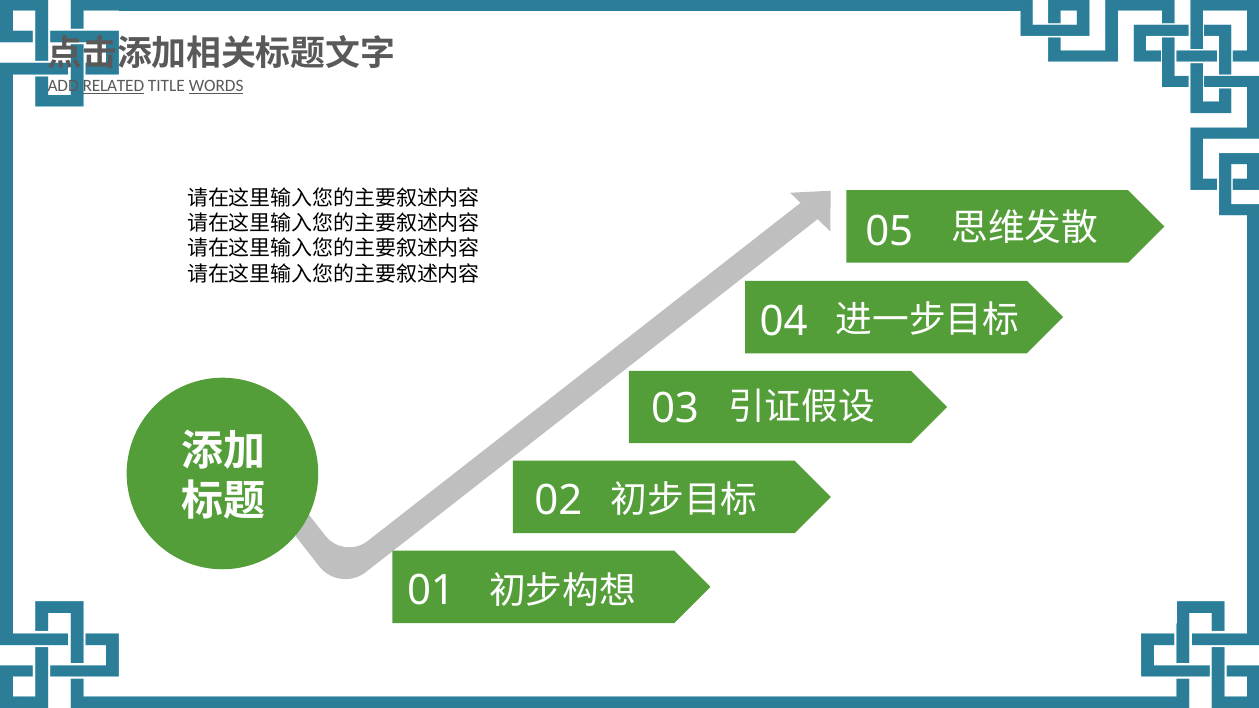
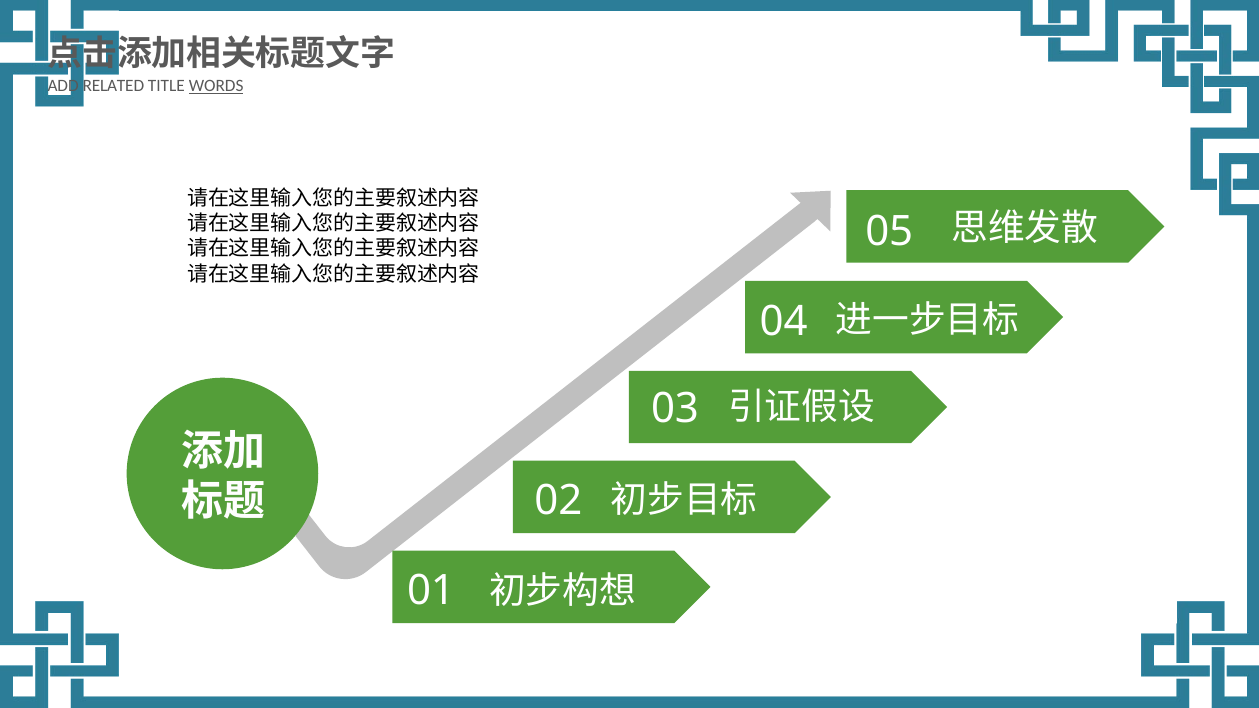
RELATED underline: present -> none (113, 86)
